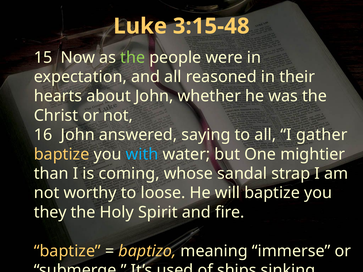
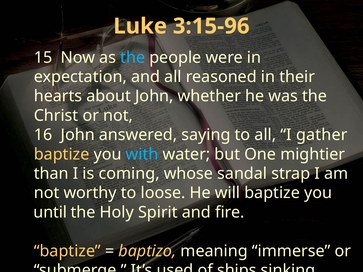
3:15-48: 3:15-48 -> 3:15-96 (211, 26)
the colour: light green -> light blue (133, 58)
they: they -> until (50, 212)
